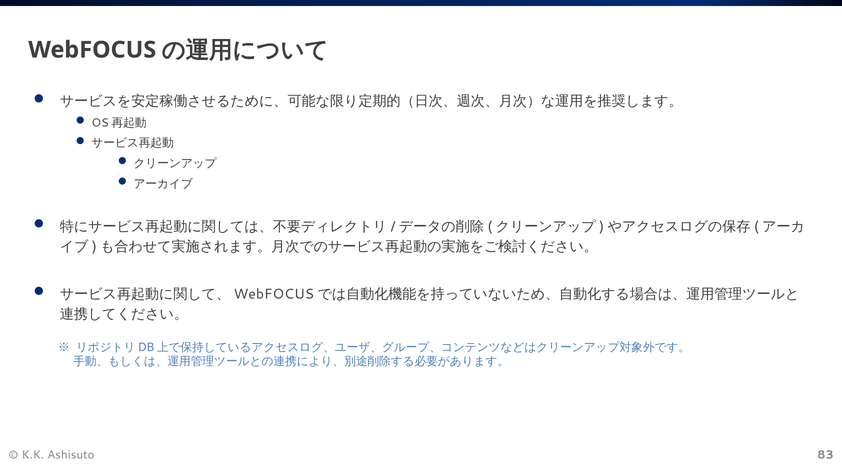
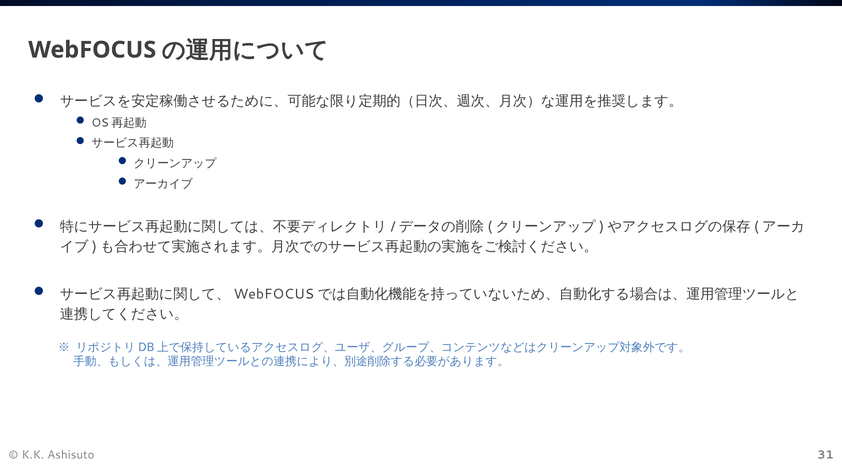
83: 83 -> 31 (825, 456)
